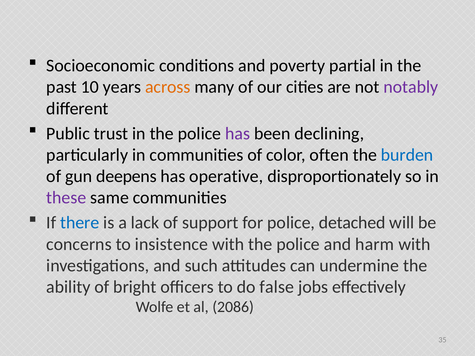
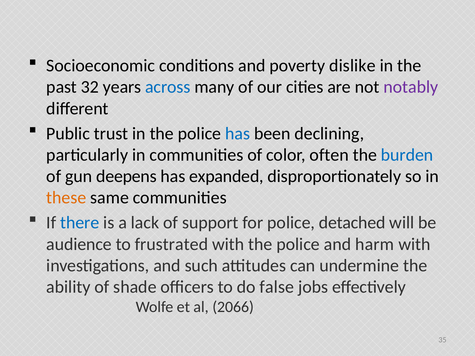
partial: partial -> dislike (352, 66)
10: 10 -> 32 (90, 87)
across colour: orange -> blue (168, 87)
has colour: purple -> blue (238, 134)
operative: operative -> expanded (226, 176)
these colour: purple -> orange (66, 198)
concerns: concerns -> audience (79, 244)
insistence: insistence -> frustrated (171, 244)
bright: bright -> shade (135, 287)
2086: 2086 -> 2066 (233, 307)
